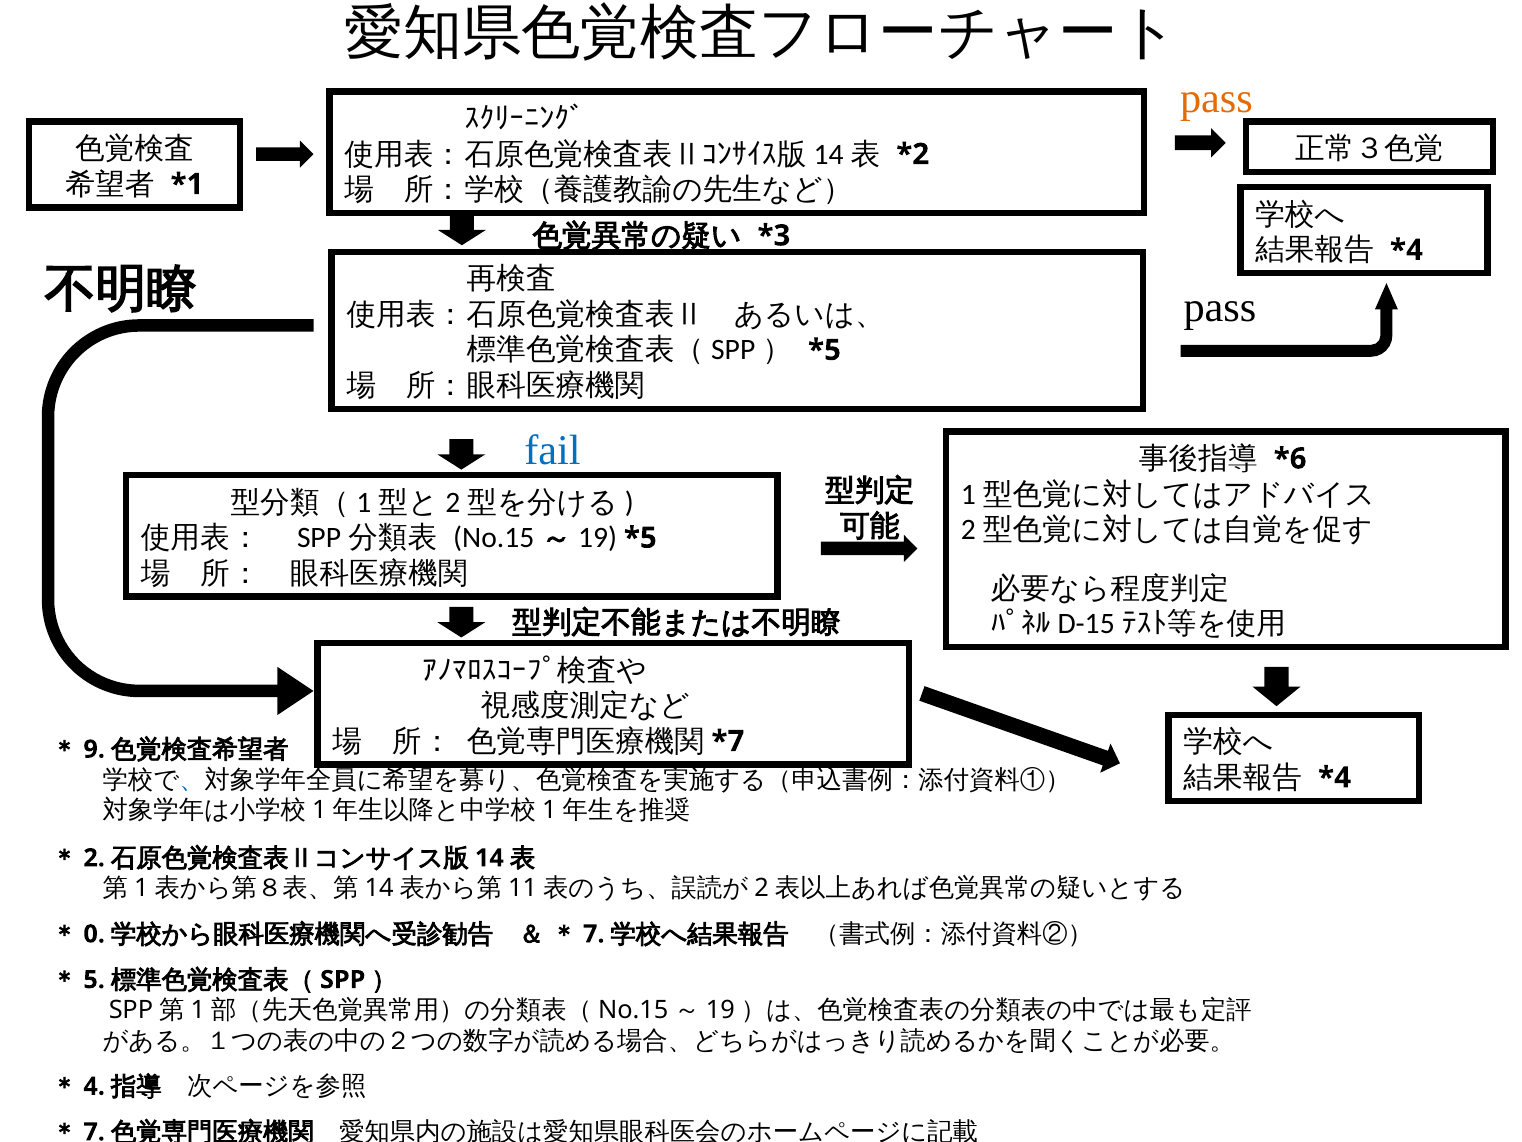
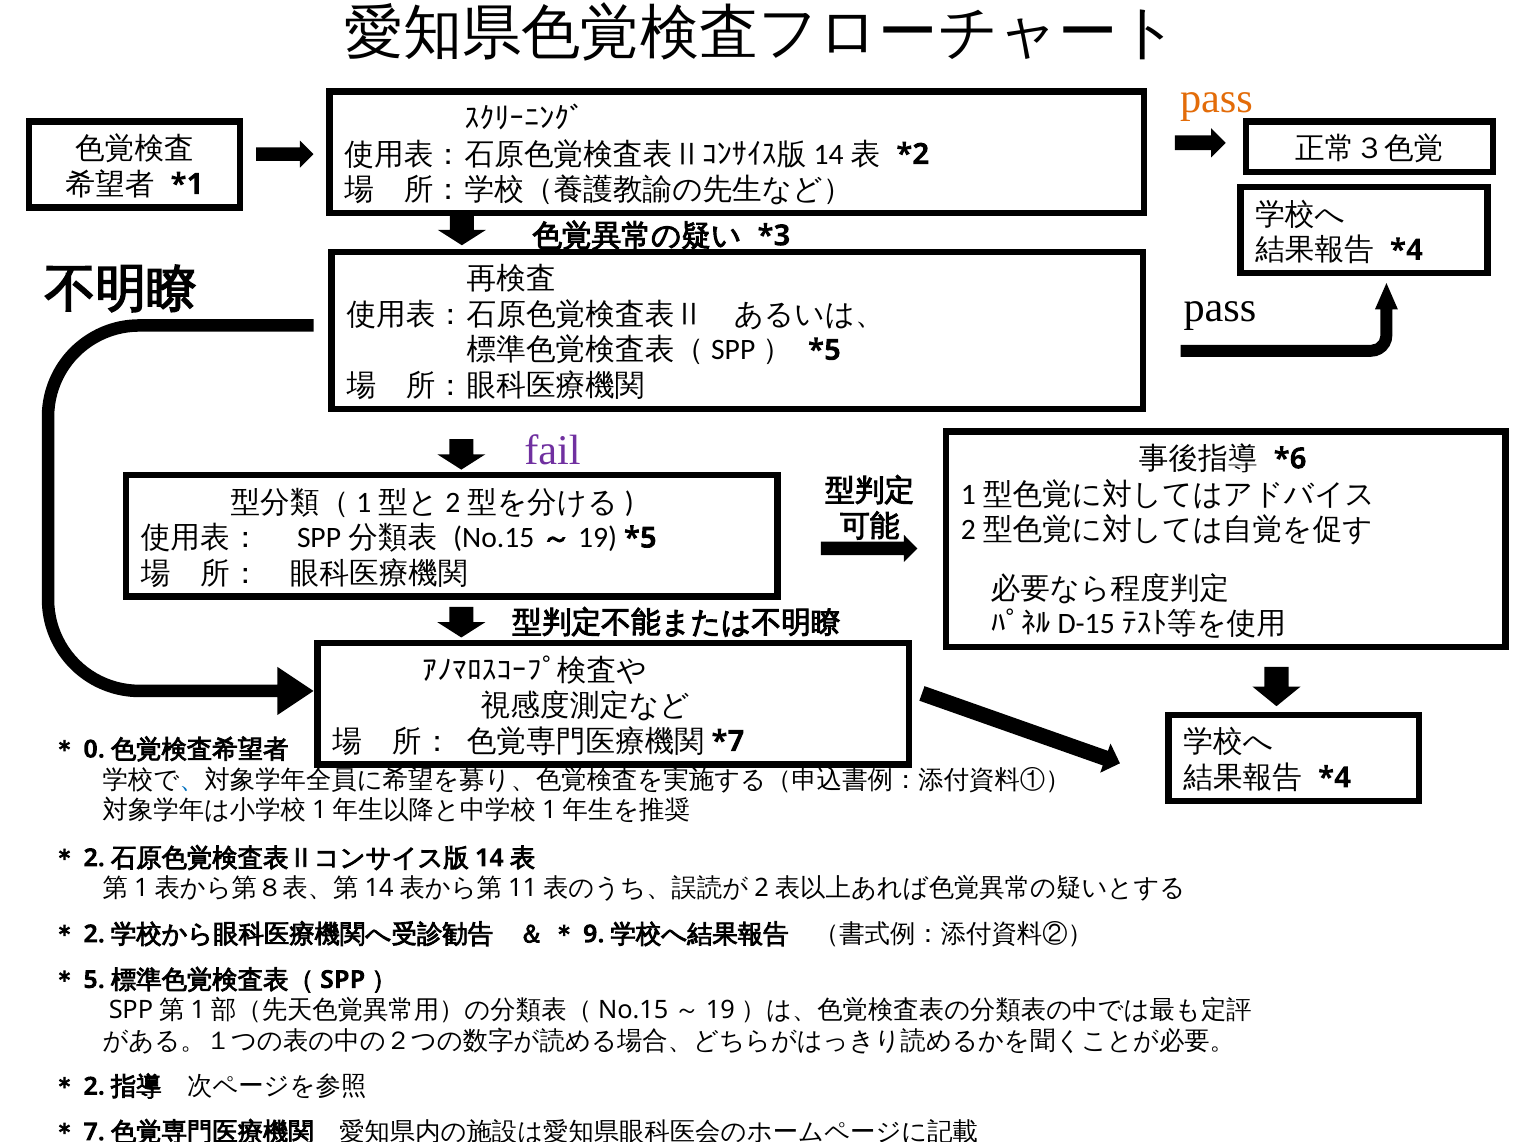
fail colour: blue -> purple (552, 451)
9: 9 -> 0 (94, 749)
0: 0 -> 2 (94, 934)
7: 7 -> 9 (594, 934)
4: 4 -> 2 (94, 1086)
